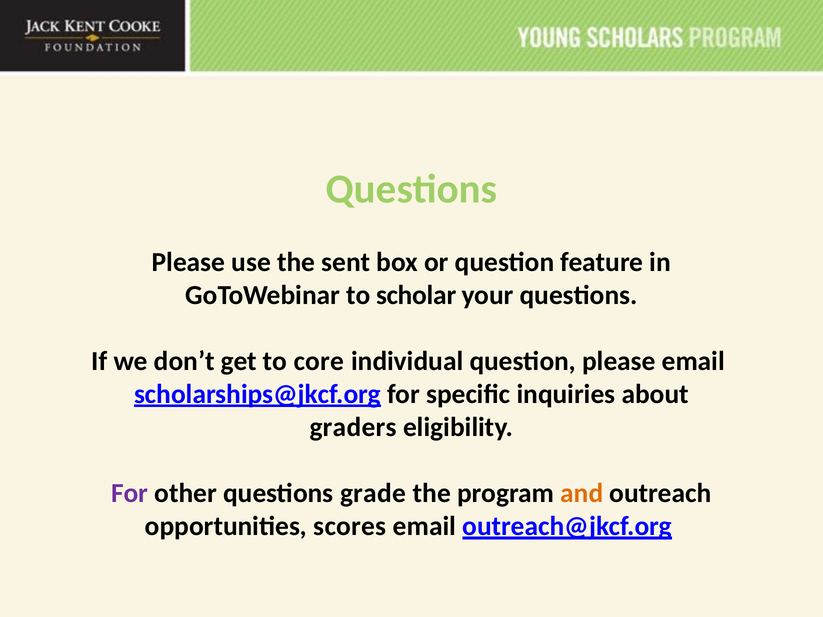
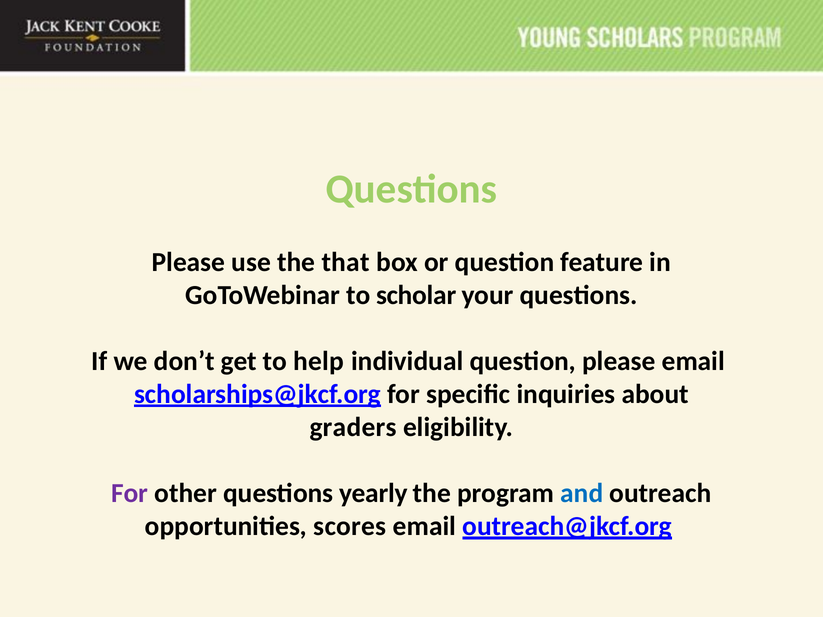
sent: sent -> that (346, 262)
core: core -> help (319, 361)
grade: grade -> yearly (373, 493)
and colour: orange -> blue (582, 493)
